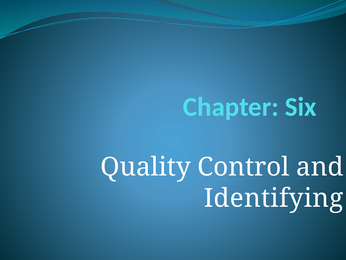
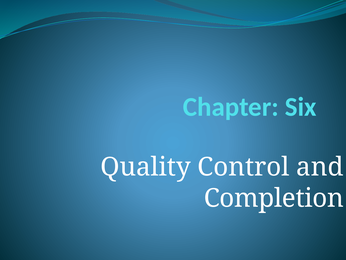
Identifying: Identifying -> Completion (274, 198)
